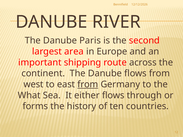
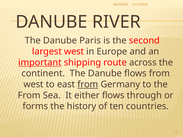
largest area: area -> west (74, 52)
important underline: none -> present (40, 63)
What: What -> From (29, 95)
